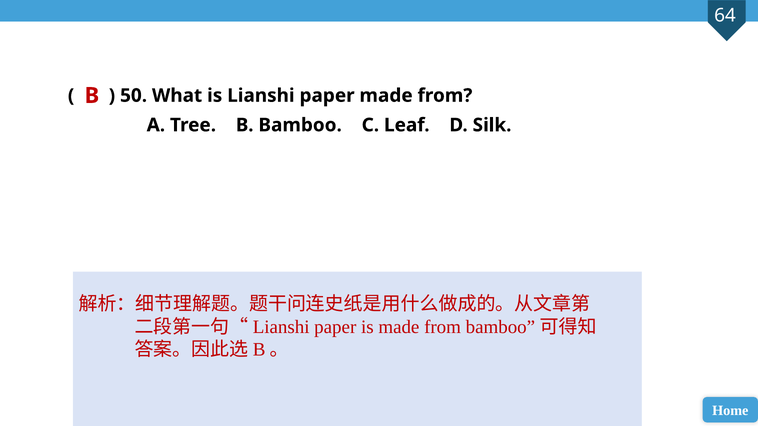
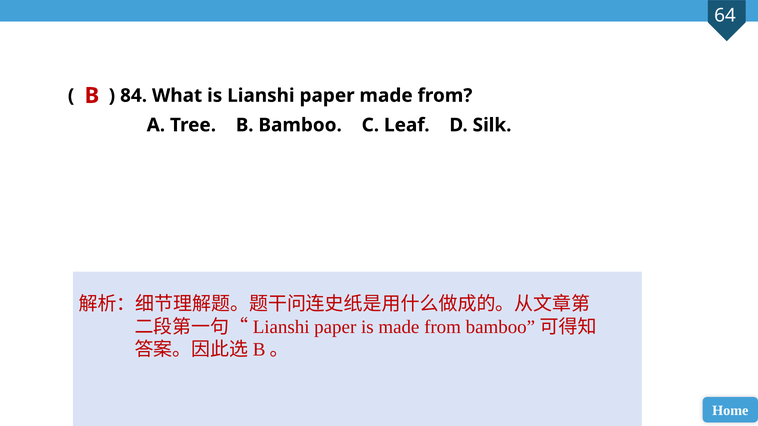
50: 50 -> 84 (134, 96)
